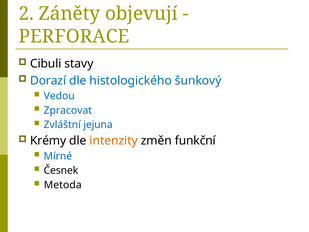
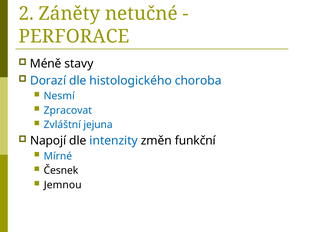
objevují: objevují -> netučné (141, 14)
Cibuli: Cibuli -> Méně (46, 64)
šunkový: šunkový -> choroba (198, 81)
Vedou: Vedou -> Nesmí (59, 96)
Krémy: Krémy -> Napojí (48, 141)
intenzity colour: orange -> blue (114, 141)
Metoda: Metoda -> Jemnou (63, 185)
